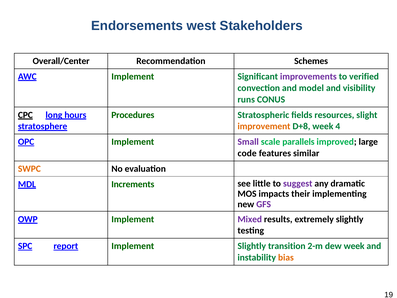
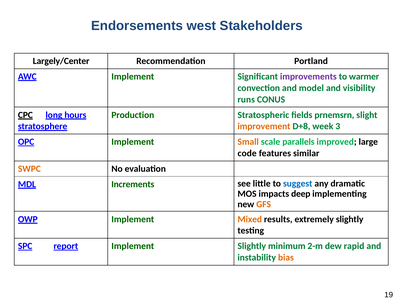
Overall/Center: Overall/Center -> Largely/Center (61, 61)
Schemes: Schemes -> Portland (311, 61)
verified: verified -> warmer (364, 76)
Procedures: Procedures -> Production (133, 115)
resources: resources -> prnemsrn (334, 115)
4: 4 -> 3 (338, 126)
Small colour: purple -> orange (248, 142)
suggest colour: purple -> blue (298, 183)
their: their -> deep (301, 194)
GFS colour: purple -> orange (264, 204)
Mixed colour: purple -> orange (250, 219)
transition: transition -> minimum (287, 246)
dew week: week -> rapid (354, 246)
